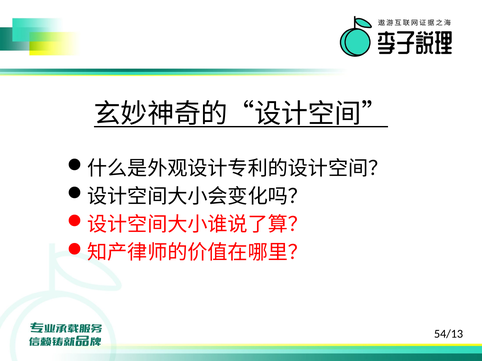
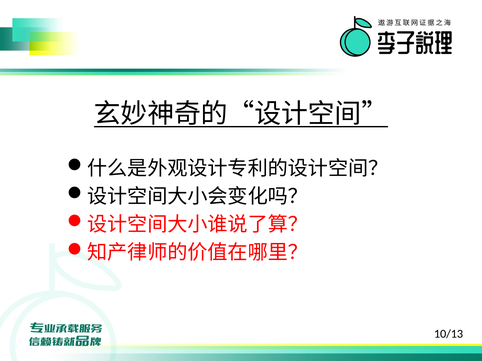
54/13: 54/13 -> 10/13 (449, 334)
